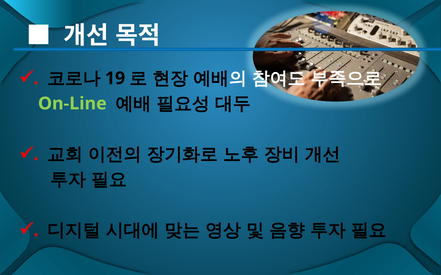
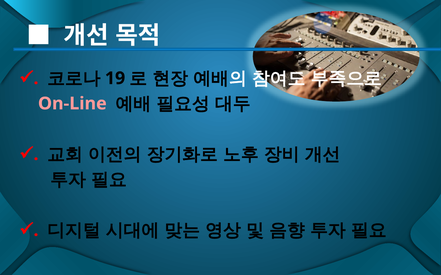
On-Line colour: light green -> pink (72, 104)
